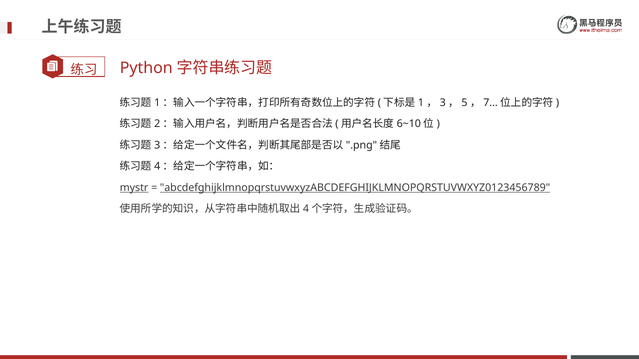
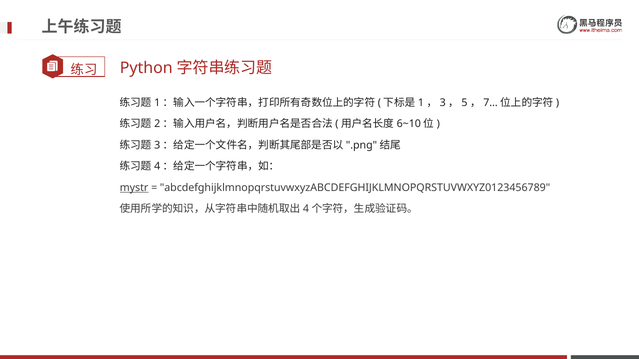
abcdefghijklmnopqrstuvwxyzABCDEFGHIJKLMNOPQRSTUVWXYZ0123456789 underline: present -> none (355, 188)
